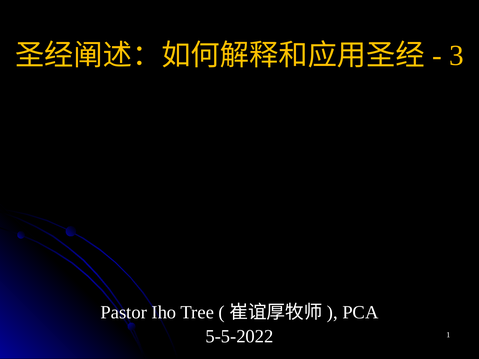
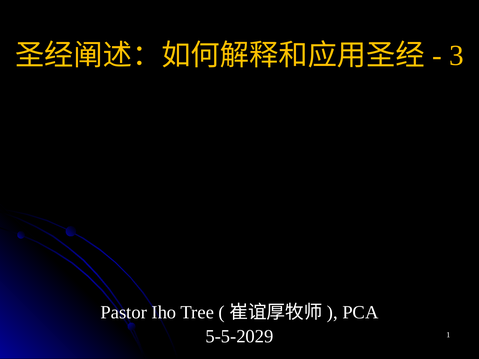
5-5-2022: 5-5-2022 -> 5-5-2029 (239, 336)
